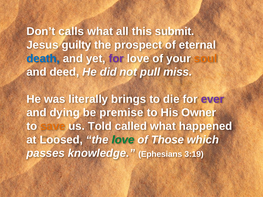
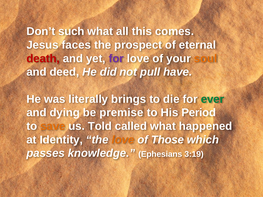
calls: calls -> such (71, 31)
submit: submit -> comes (175, 31)
guilty: guilty -> faces (76, 45)
death colour: blue -> red (43, 59)
miss: miss -> have (178, 72)
ever colour: purple -> green (212, 99)
Owner: Owner -> Period (199, 113)
Loosed: Loosed -> Identity (61, 140)
love colour: green -> orange (123, 140)
